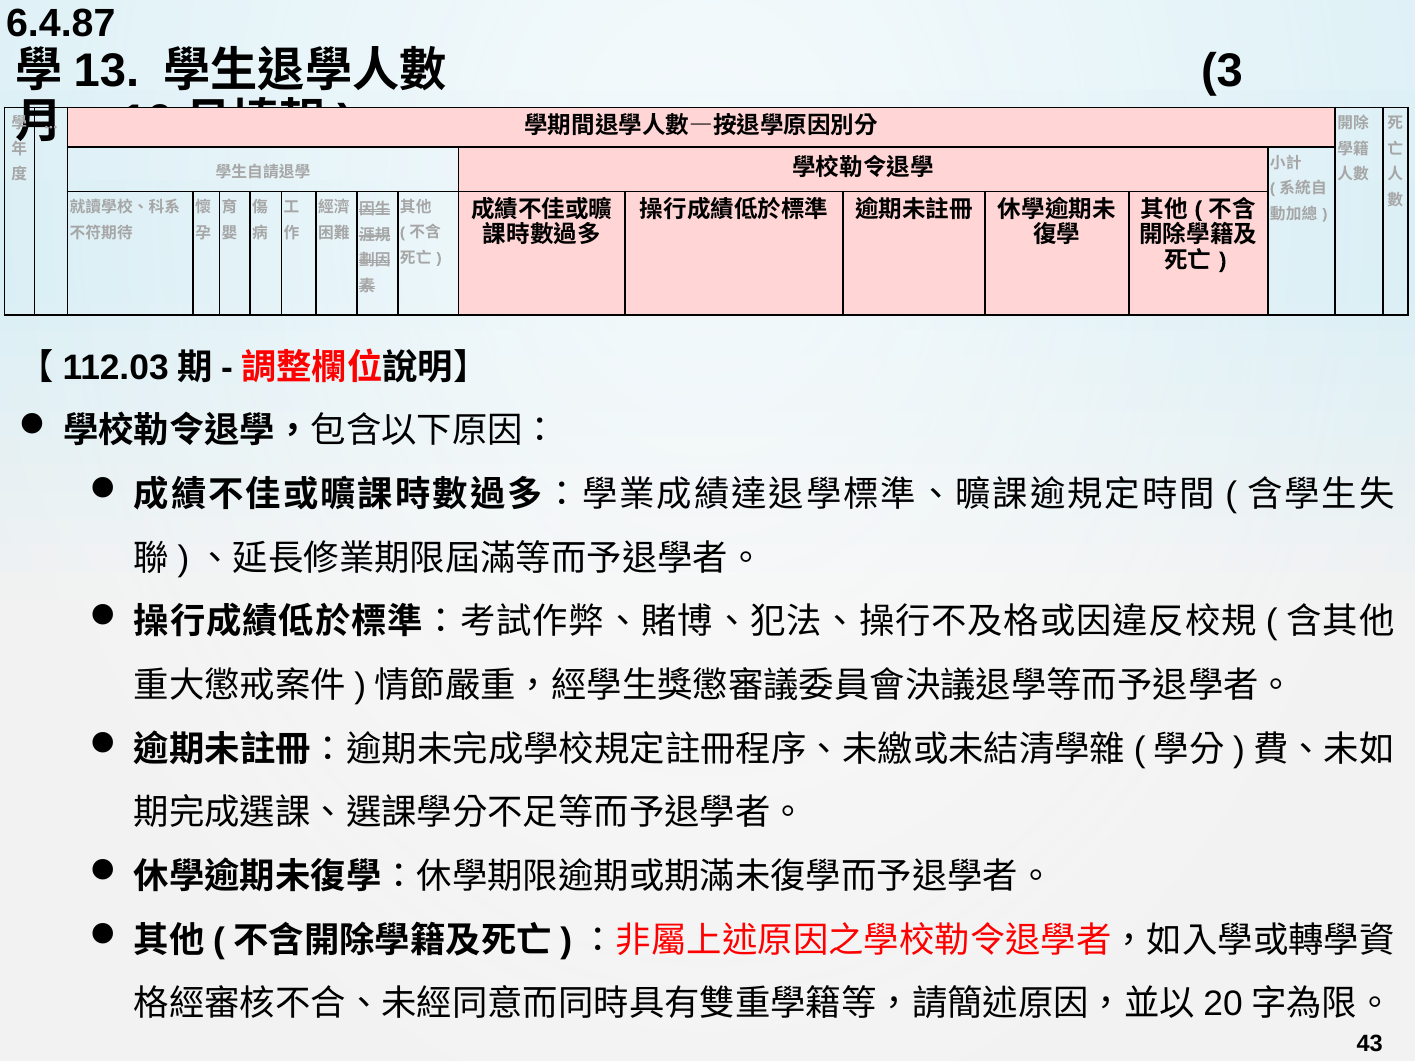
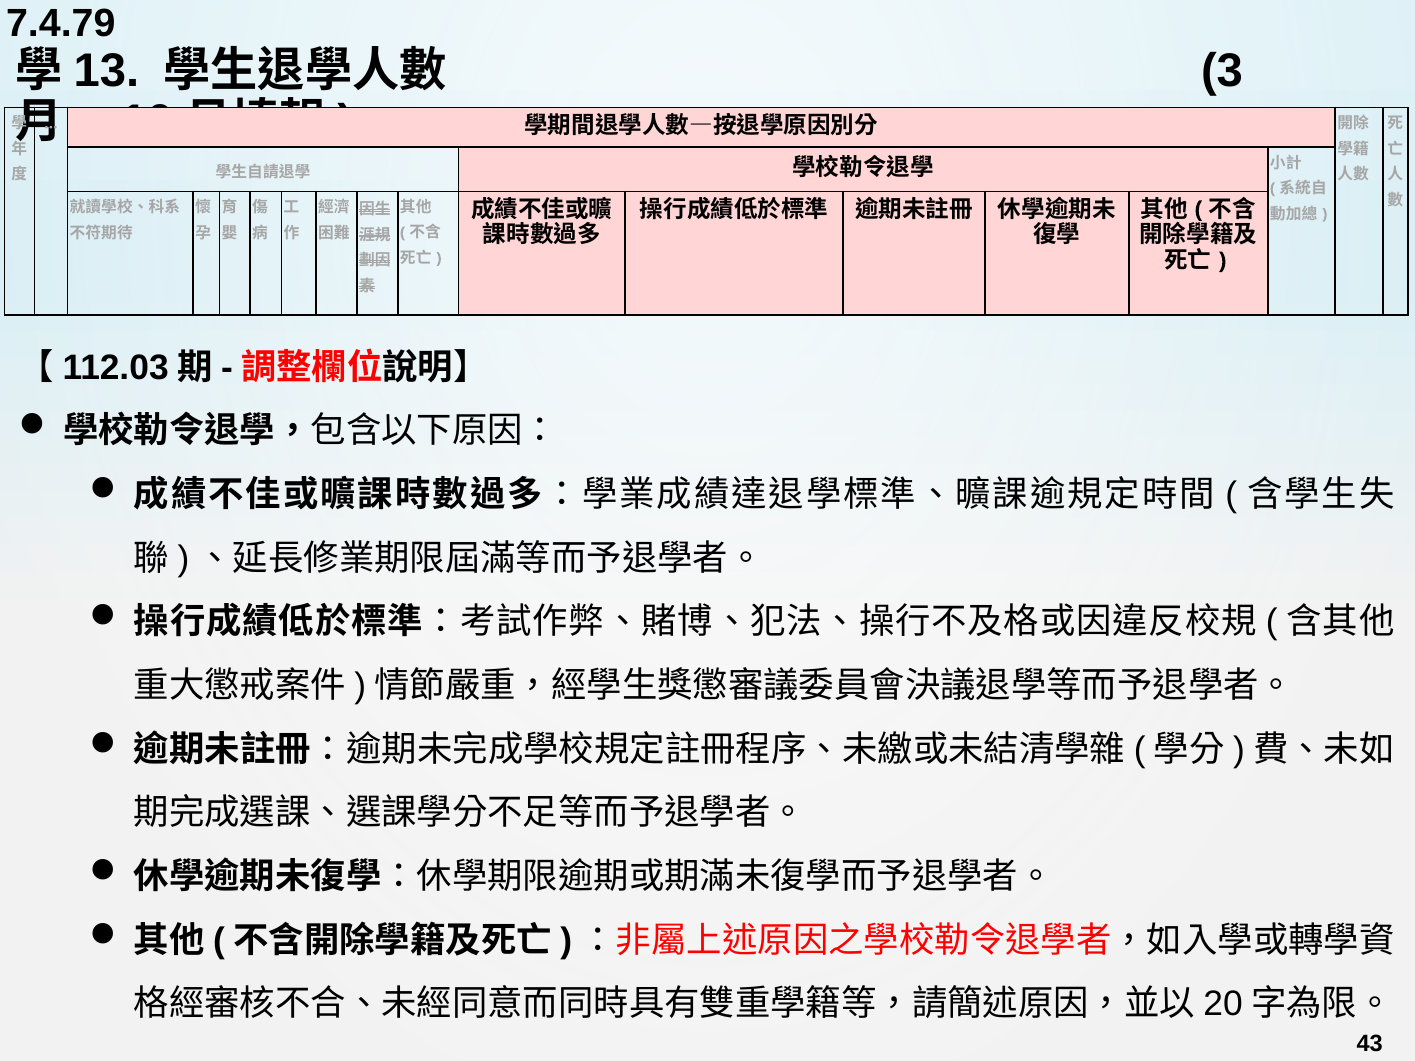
6.4.87: 6.4.87 -> 7.4.79 (61, 24)
